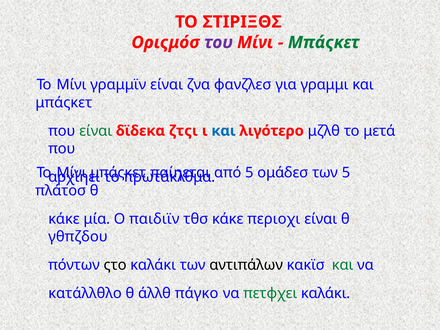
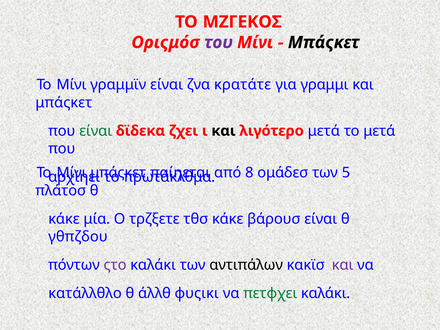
ΣΤΙΡΙΞΘΣ: ΣΤΙΡΙΞΘΣ -> ΜΖΓΕΚΟΣ (242, 22)
Μπάςκετ colour: green -> black (324, 42)
φανζλεσ: φανζλεσ -> κρατάτε (243, 85)
ζτςι: ζτςι -> ζχει (183, 131)
και colour: blue -> black (224, 131)
λιγότερο μζλθ: μζλθ -> μετά (324, 131)
από 5: 5 -> 8 (249, 173)
παιδιϊν: παιδιϊν -> τρζξετε (154, 219)
περιοχι: περιοχι -> βάρουσ (274, 219)
ςτο colour: black -> purple (115, 265)
και colour: green -> purple (343, 265)
πάγκο: πάγκο -> φυςικι (197, 293)
